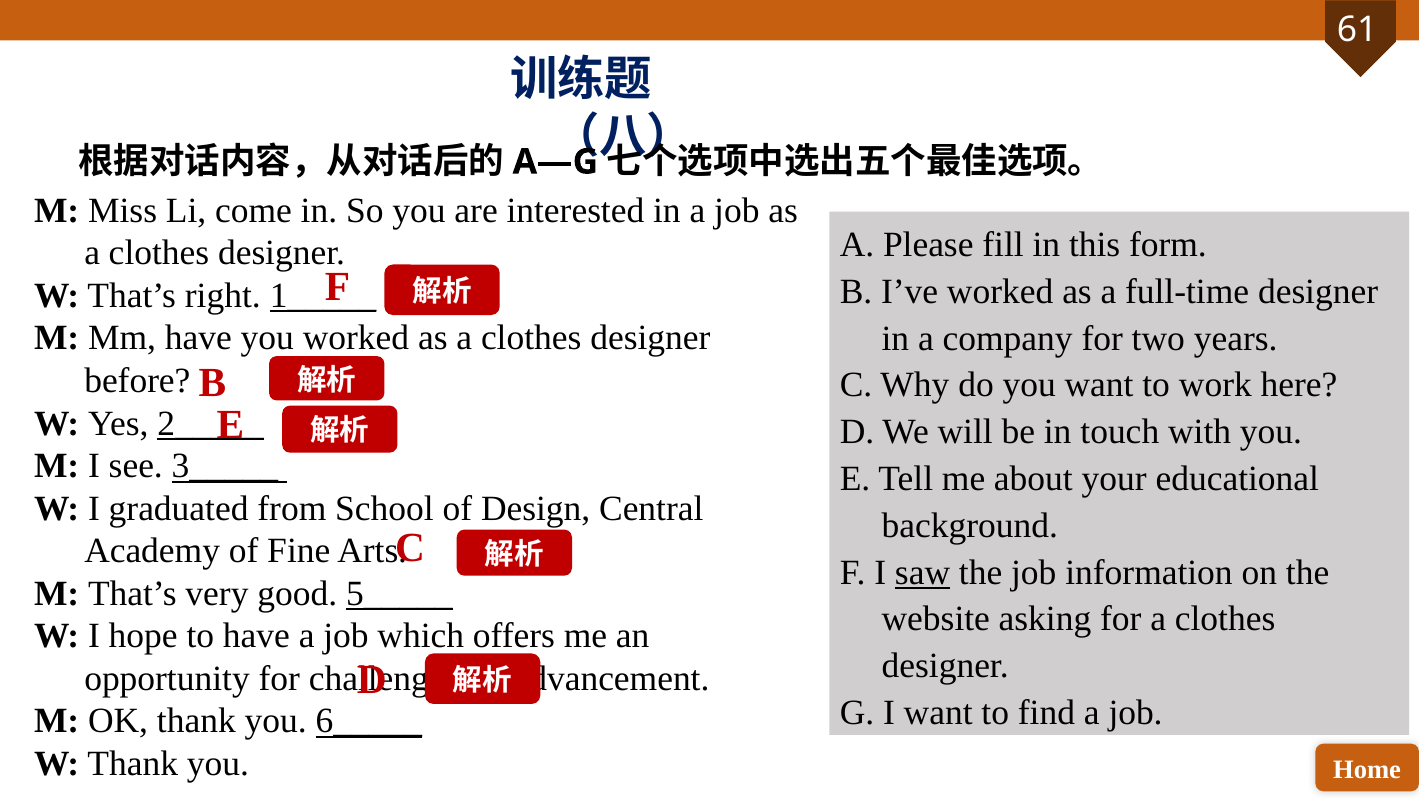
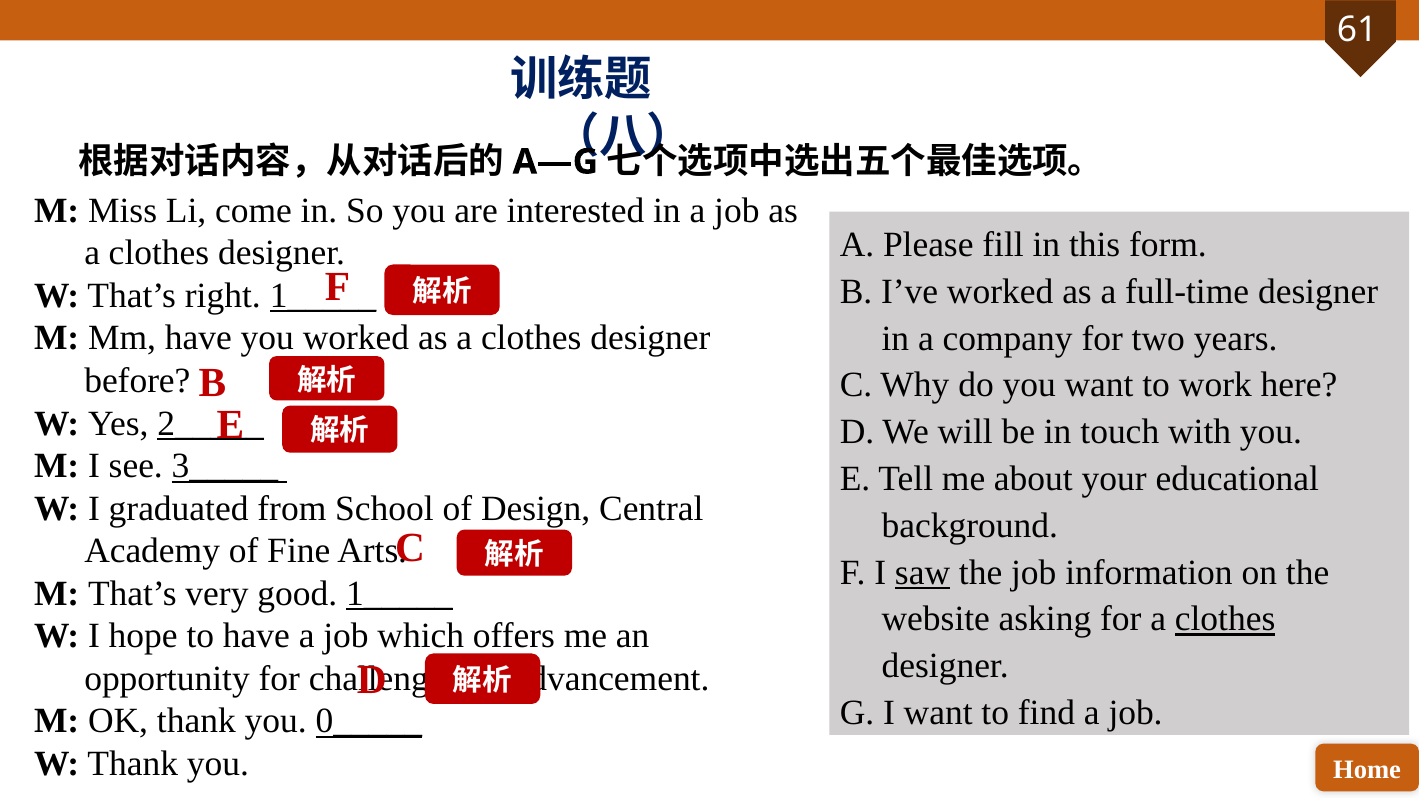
good 5_____: 5_____ -> 1_____ (399, 594)
clothes underline: none -> present (1225, 619)
6_____: 6_____ -> 0_____ (369, 721)
